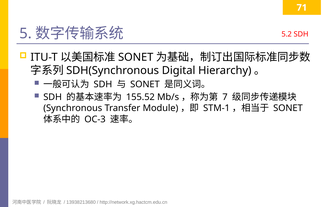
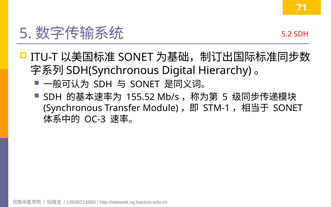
7: 7 -> 5 (225, 97)
